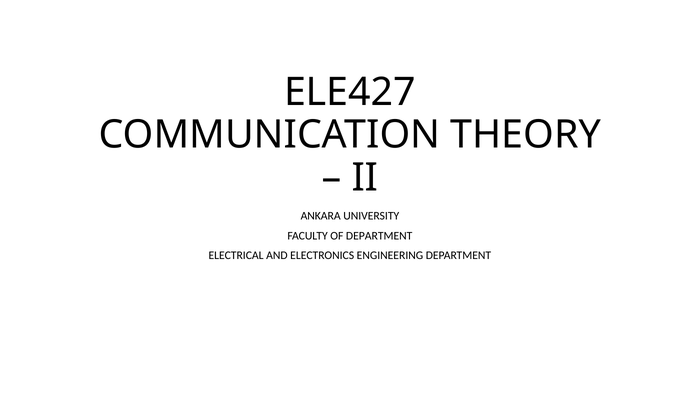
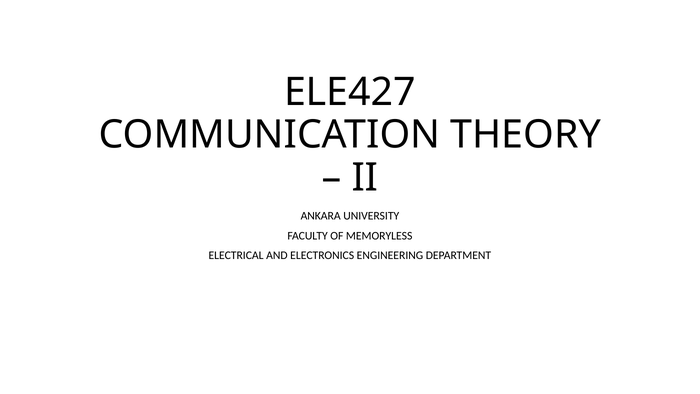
OF DEPARTMENT: DEPARTMENT -> MEMORYLESS (379, 236)
